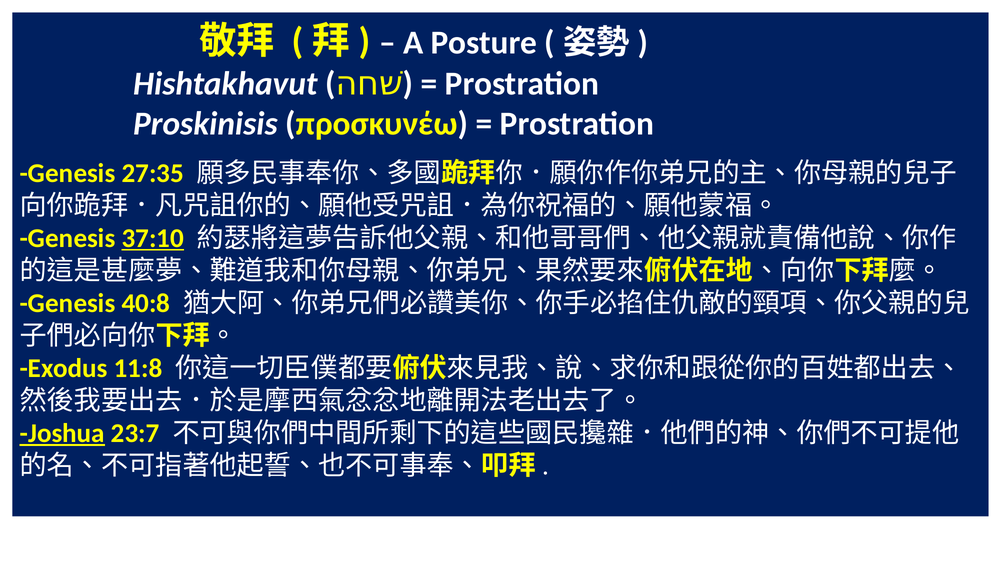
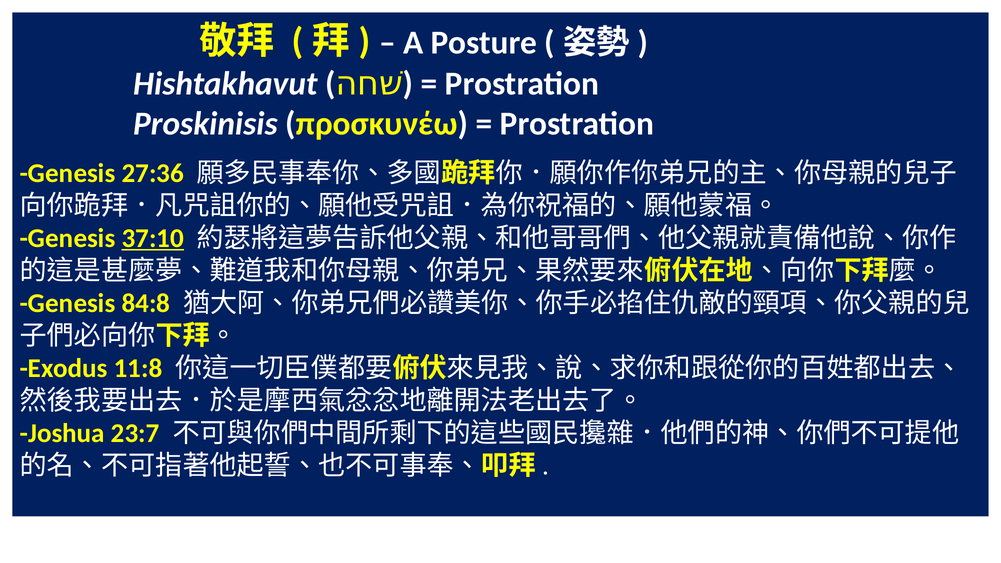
27:35: 27:35 -> 27:36 (153, 173)
40:8: 40:8 -> 84:8 (146, 303)
Joshua underline: present -> none (62, 433)
